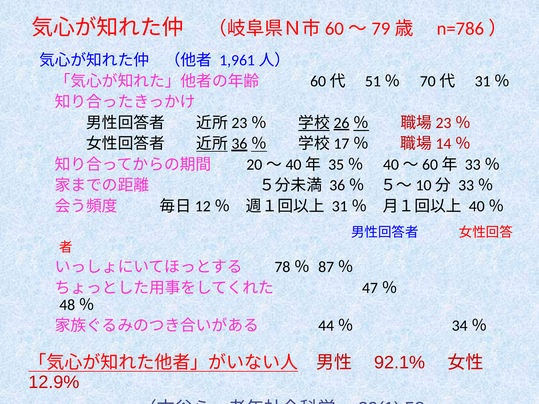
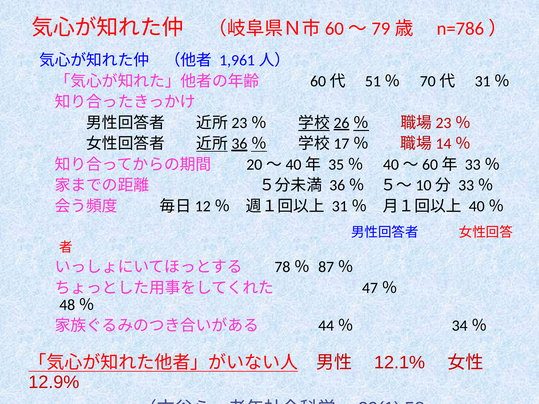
92.1%: 92.1% -> 12.1% (400, 363)
